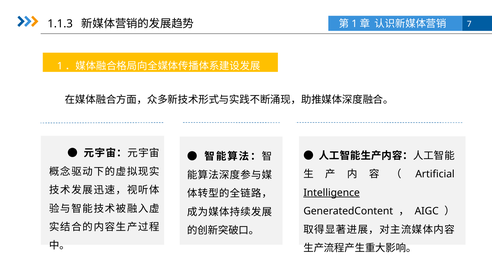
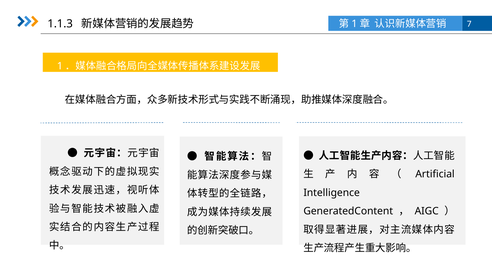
Intelligence underline: present -> none (332, 193)
